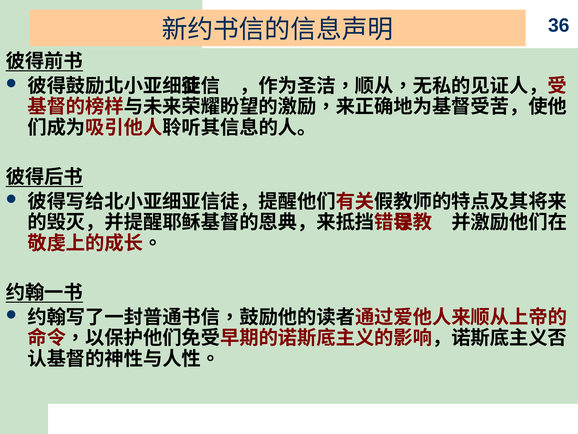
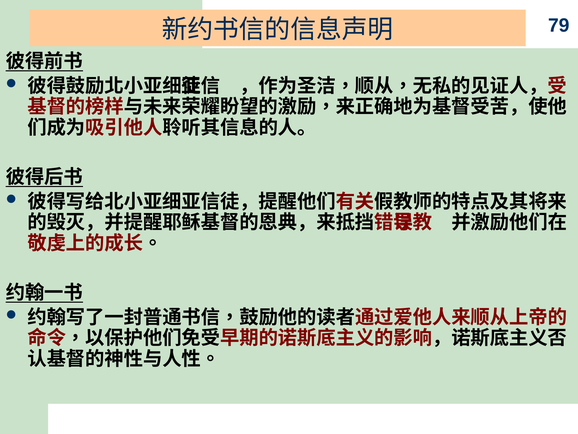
36: 36 -> 79 (559, 25)
